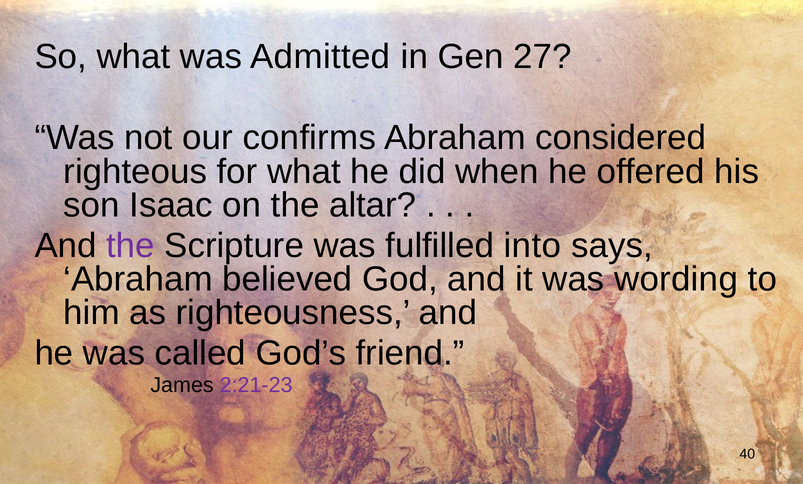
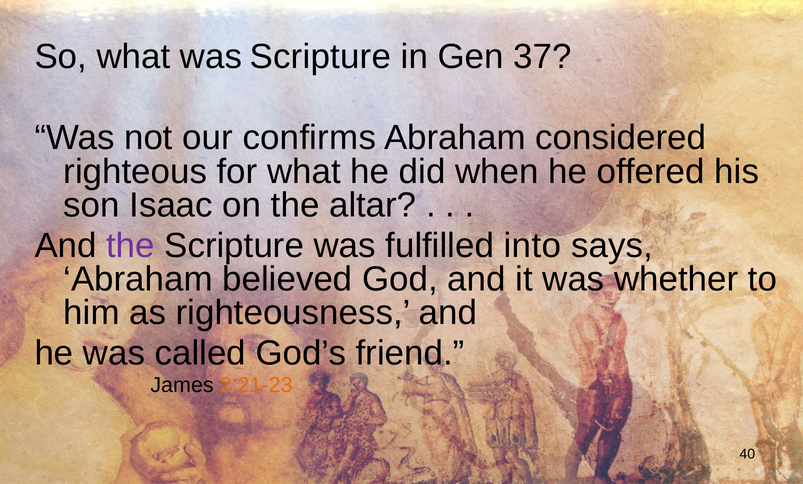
was Admitted: Admitted -> Scripture (320, 57)
27: 27 -> 37 (543, 57)
wording: wording -> whether (676, 279)
2:21-23 colour: purple -> orange (256, 385)
